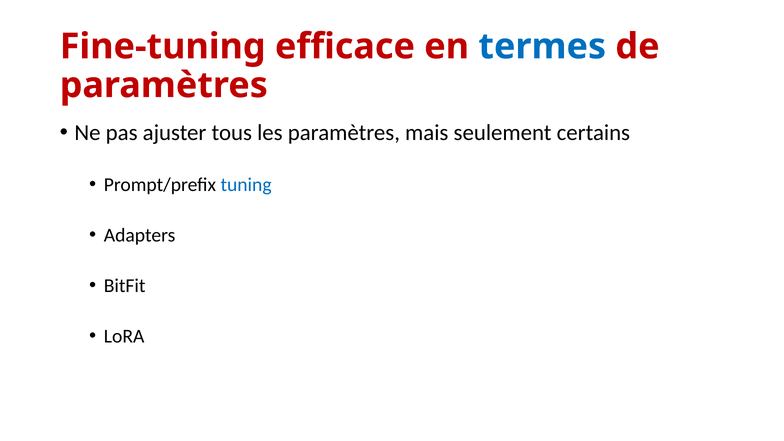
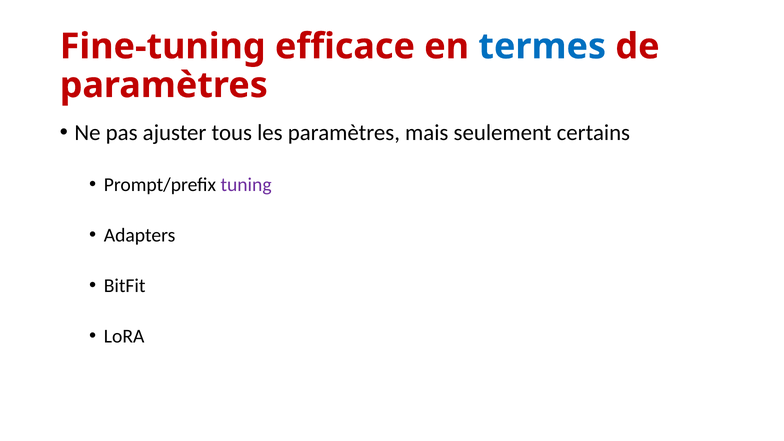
tuning colour: blue -> purple (246, 185)
